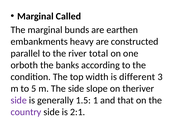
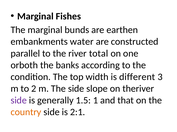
Called: Called -> Fishes (68, 16)
heavy: heavy -> water (82, 42)
5: 5 -> 2 (34, 89)
country colour: purple -> orange (26, 113)
